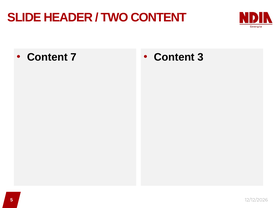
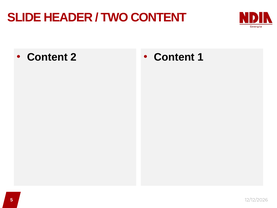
7: 7 -> 2 (74, 57)
3: 3 -> 1 (201, 57)
